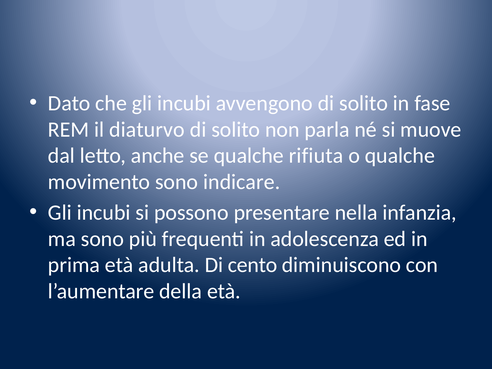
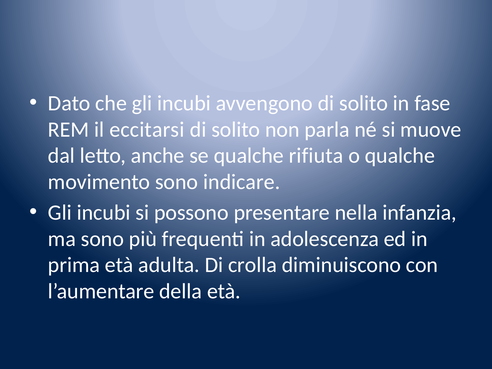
diaturvo: diaturvo -> eccitarsi (147, 129)
cento: cento -> crolla (252, 265)
